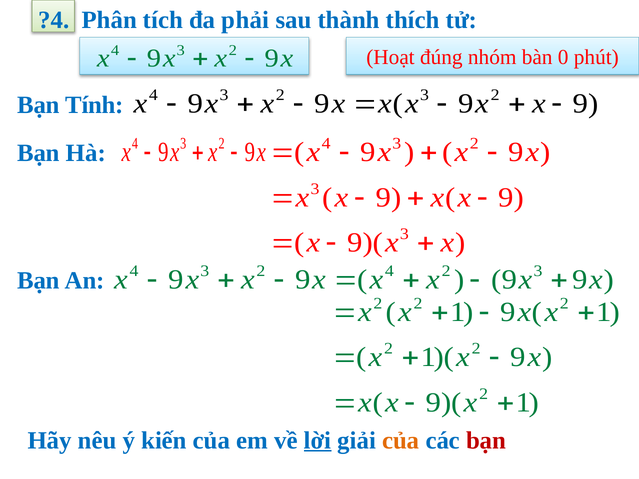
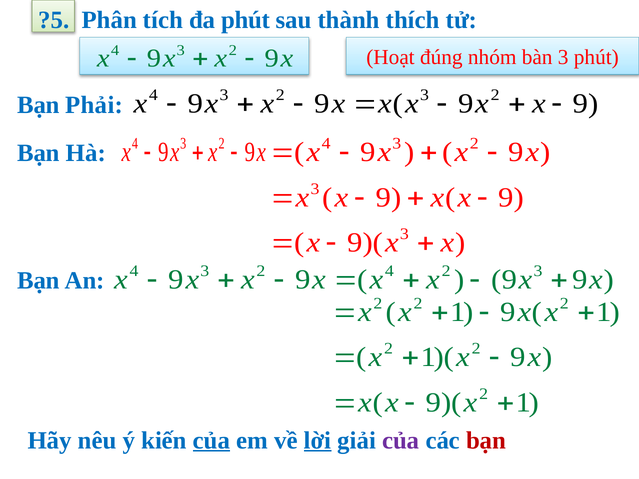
?4: ?4 -> ?5 (54, 20)
đa phải: phải -> phút (246, 20)
bàn 0: 0 -> 3 (563, 57)
Tính: Tính -> Phải (94, 105)
của underline: none -> present (212, 441)
của colour: orange -> purple (401, 441)
